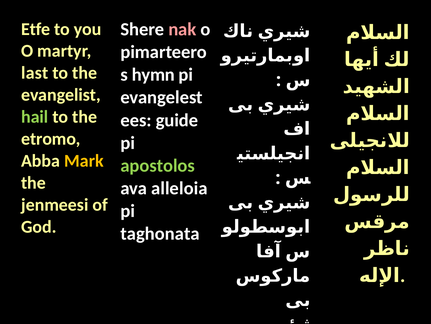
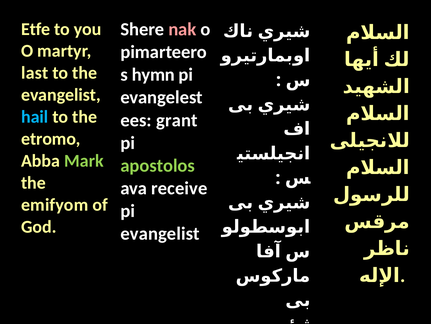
hail colour: light green -> light blue (35, 117)
guide: guide -> grant (177, 120)
Mark colour: yellow -> light green (84, 161)
alleloia: alleloia -> receive (179, 188)
jenmeesi: jenmeesi -> emifyom (55, 204)
taghonata: taghonata -> evangelist (160, 233)
